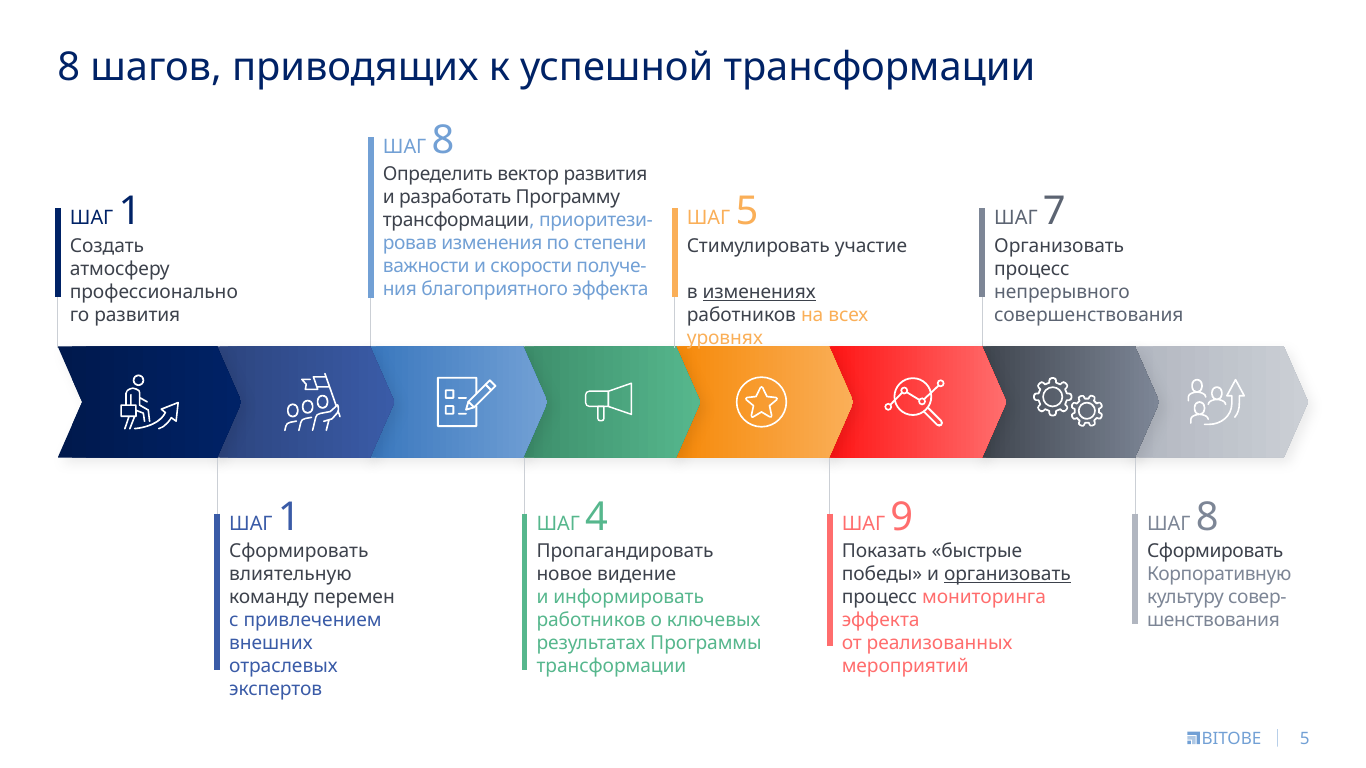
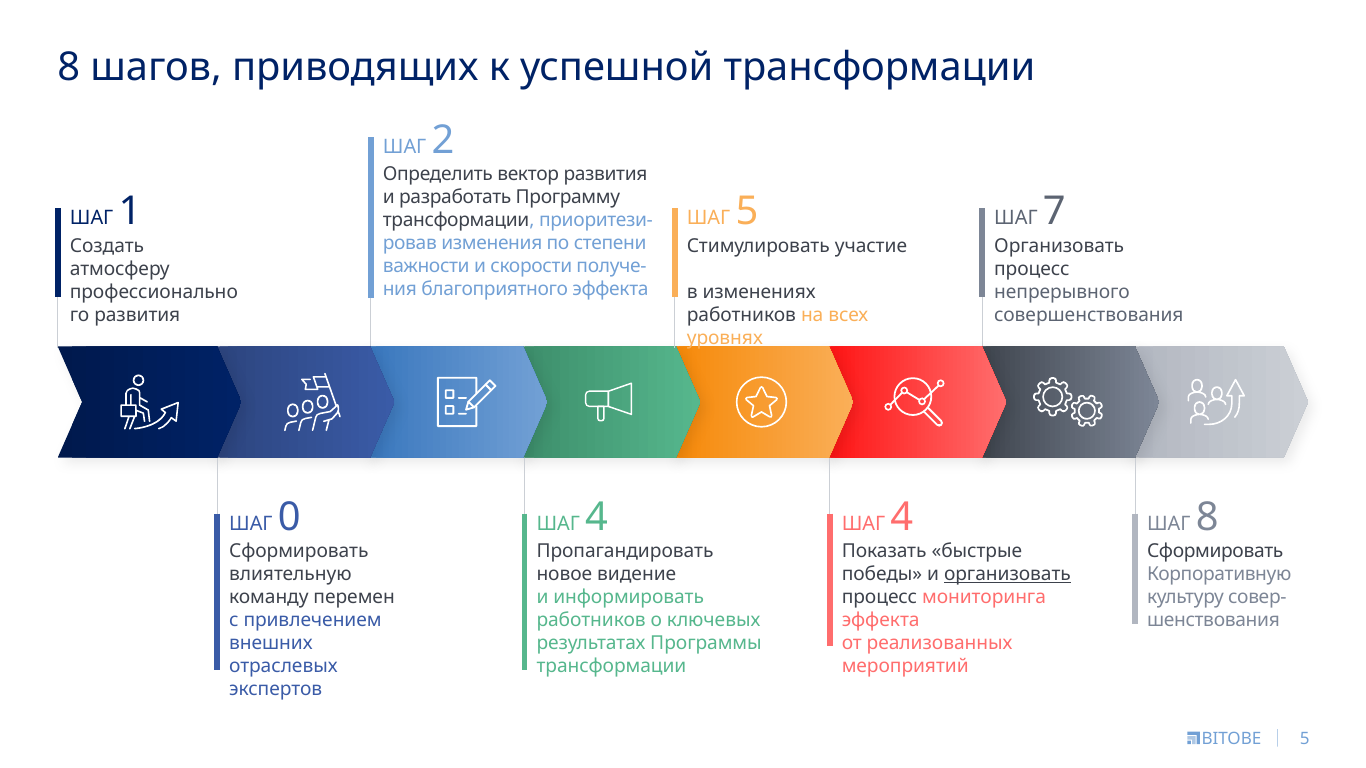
8: 8 -> 2 (443, 140)
изменениях underline: present -> none (759, 292)
1: 1 -> 0 (289, 517)
9: 9 -> 4 (902, 517)
